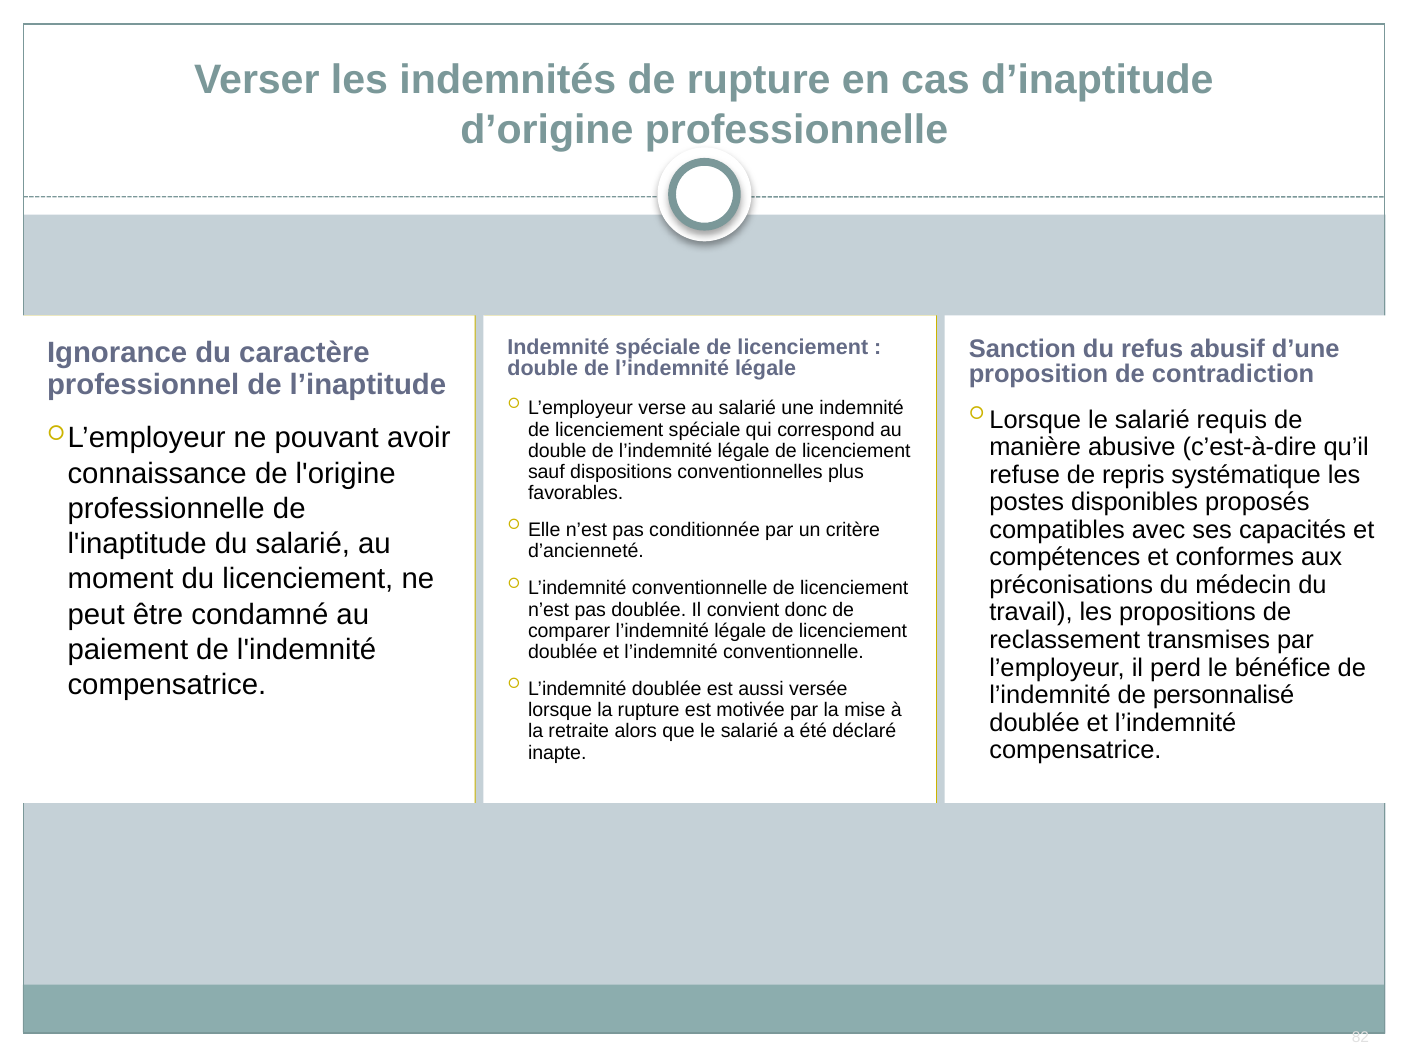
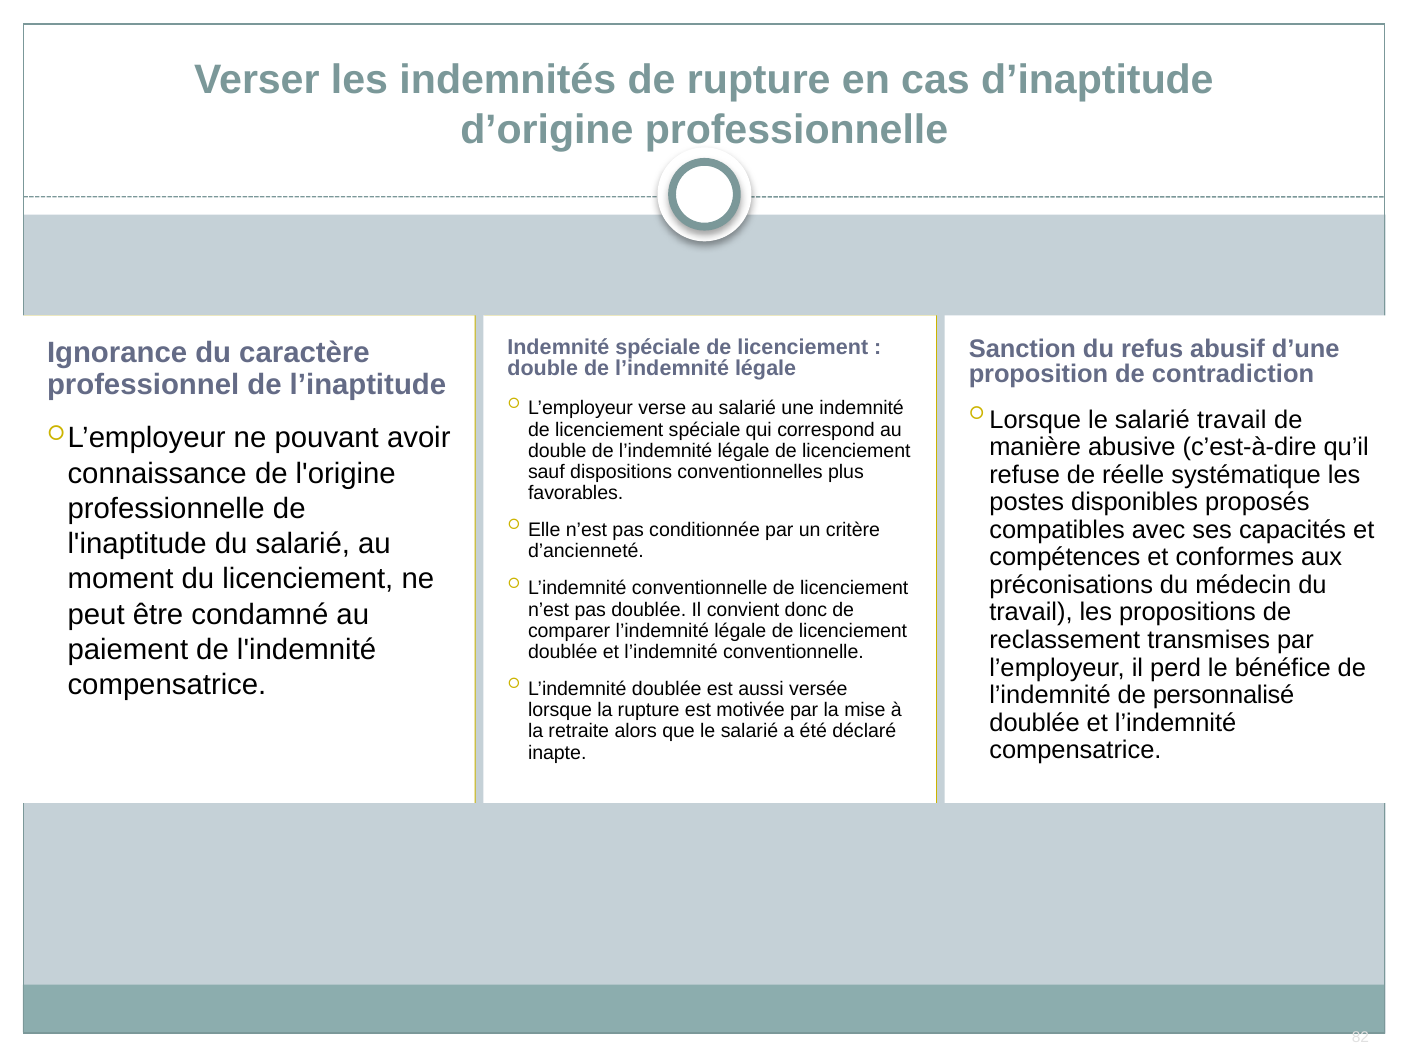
salarié requis: requis -> travail (1232, 420)
repris: repris -> réelle (1133, 475)
